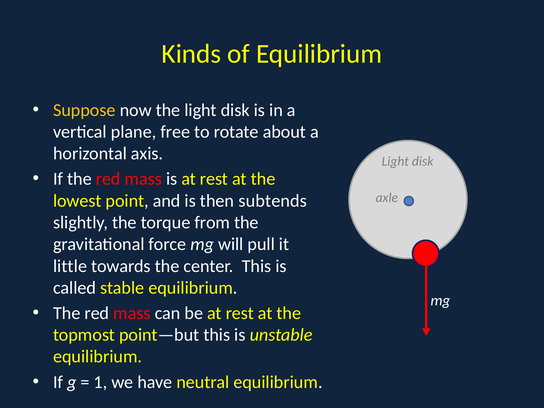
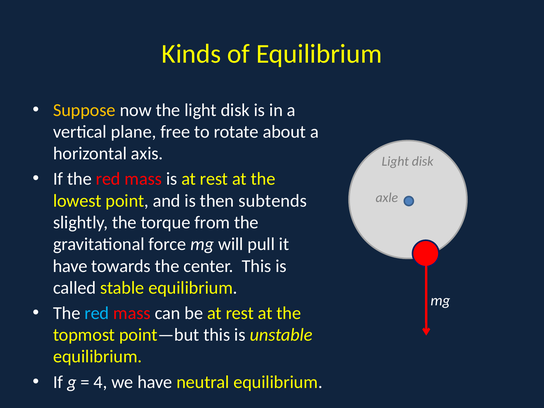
little: little -> have (70, 266)
red colour: white -> light blue (97, 313)
1: 1 -> 4 (101, 382)
